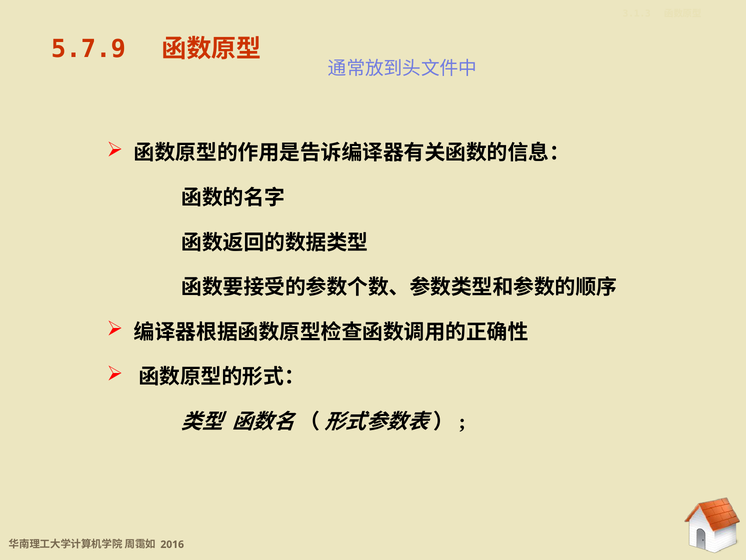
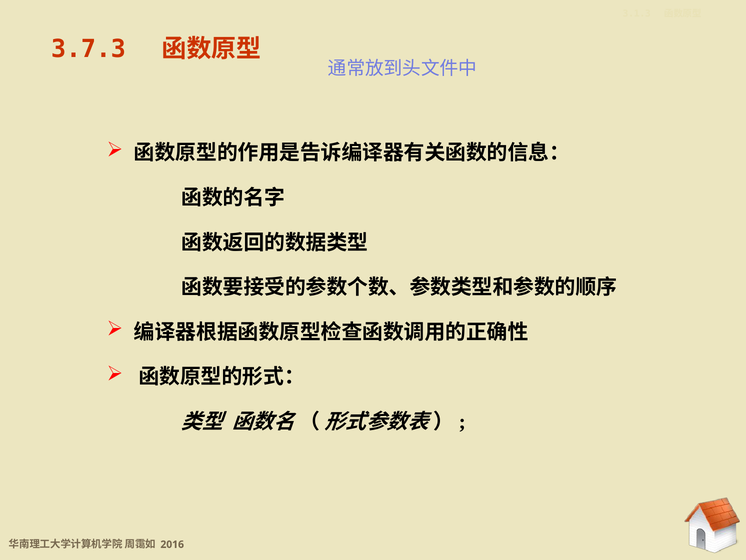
5.7.9: 5.7.9 -> 3.7.3 (88, 49)
